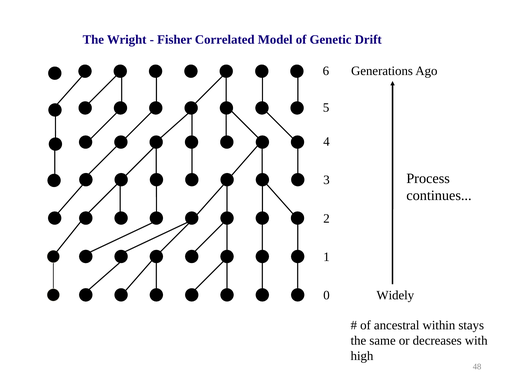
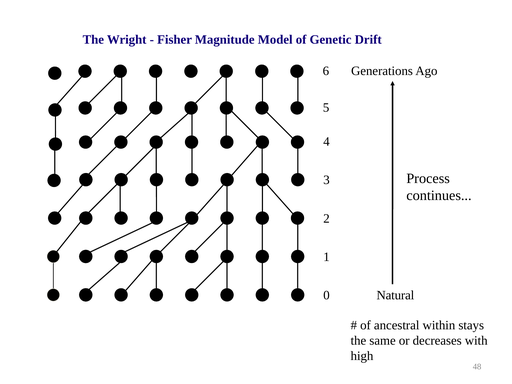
Correlated: Correlated -> Magnitude (225, 39)
Widely: Widely -> Natural (395, 295)
